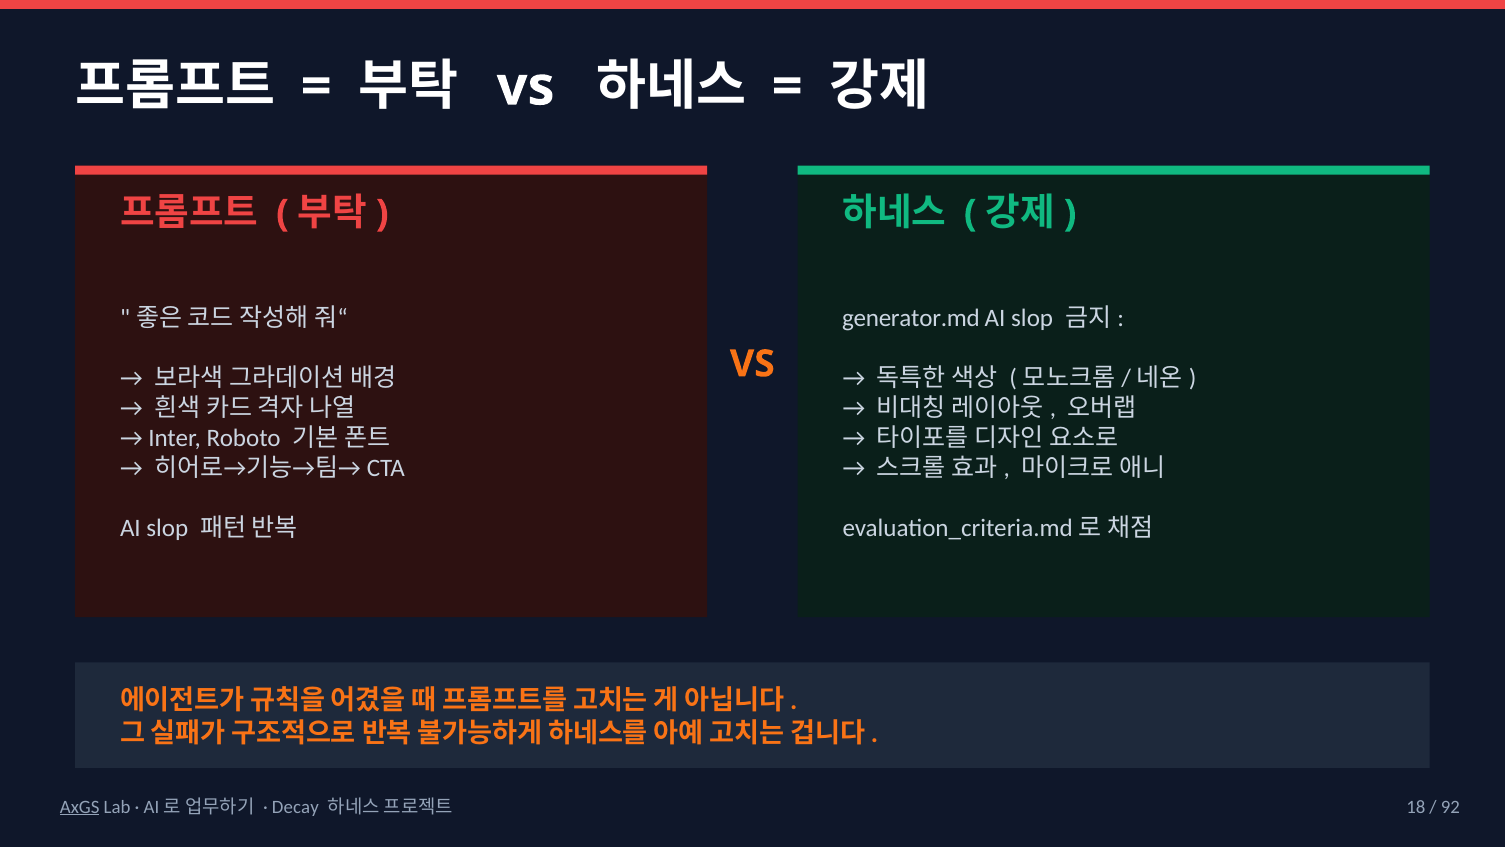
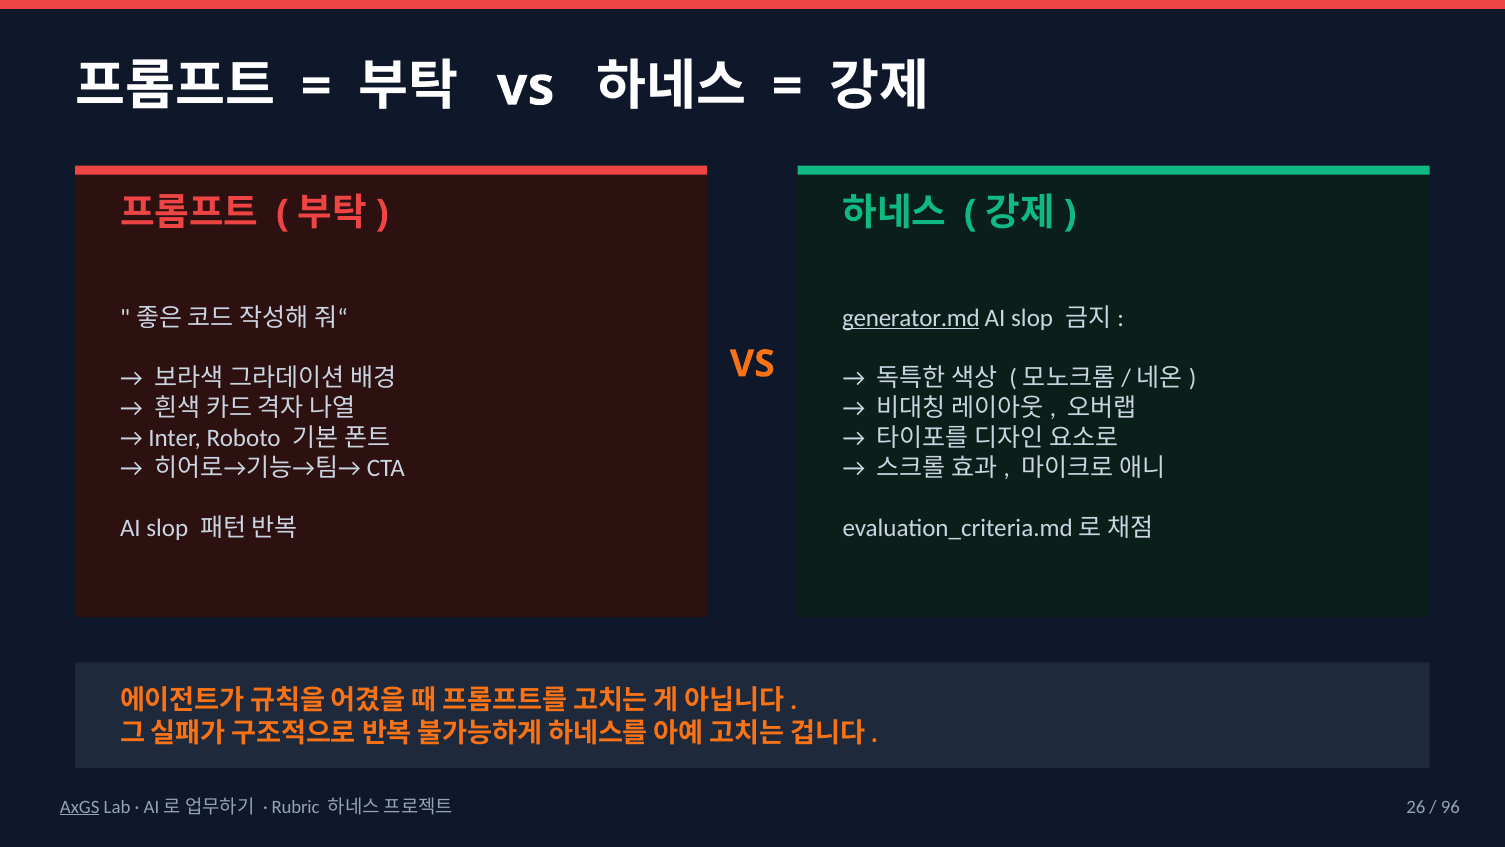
generator.md underline: none -> present (911, 318)
Decay: Decay -> Rubric (296, 806)
18: 18 -> 26 (1416, 806)
92: 92 -> 96 (1450, 806)
